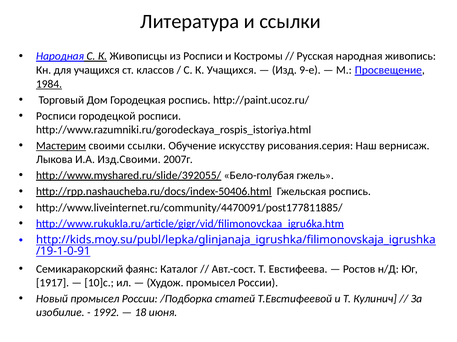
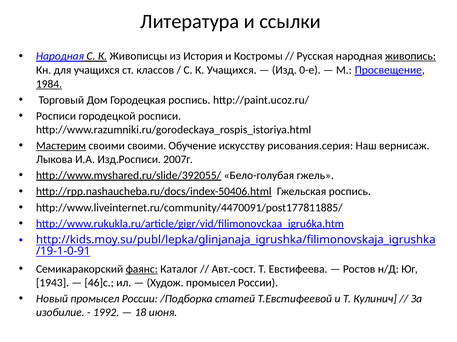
из Росписи: Росписи -> История (203, 56)
живопись underline: none -> present (410, 56)
9-е: 9-е -> 0-е (310, 70)
своими ссылки: ссылки -> своими (147, 146)
Изд.Своими: Изд.Своими -> Изд.Росписи (129, 160)
фаянс underline: none -> present (142, 270)
1917: 1917 -> 1943 (52, 283)
10]c: 10]c -> 46]c (99, 283)
